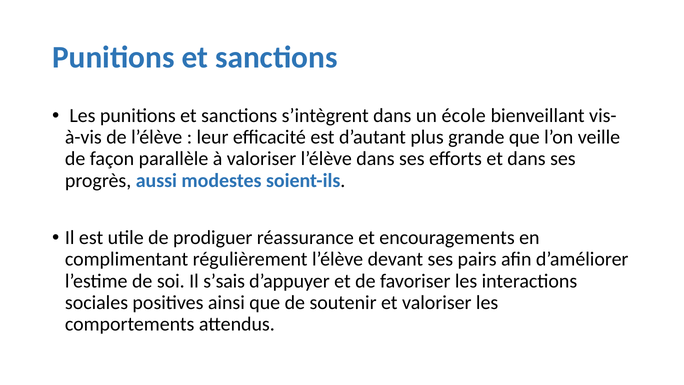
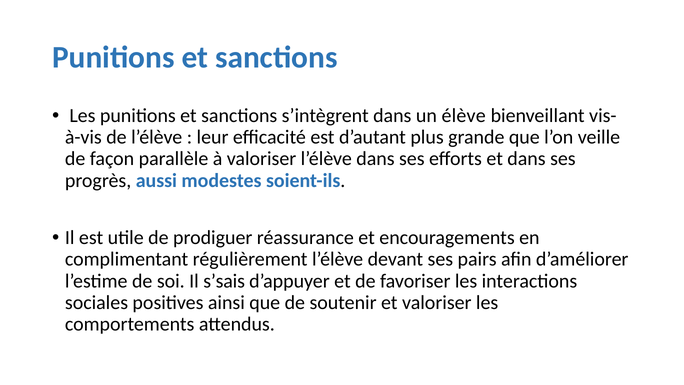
école: école -> élève (464, 116)
